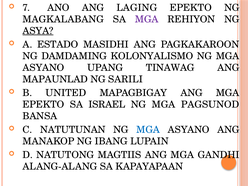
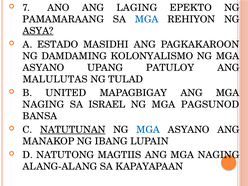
MAGKALABANG: MAGKALABANG -> PAMAMARAANG (63, 19)
MGA colour: purple -> blue (147, 19)
TINAWAG: TINAWAG -> PATULOY (170, 68)
MAPAUNLAD: MAPAUNLAD -> MALULUTAS (55, 79)
SARILI: SARILI -> TULAD (126, 79)
EPEKTO: EPEKTO -> NAGING (43, 104)
NATUTUNAN underline: none -> present (73, 130)
MAGTIIS ANG MGA GANDHI: GANDHI -> NAGING (219, 155)
